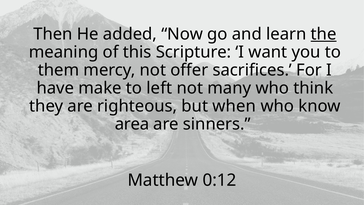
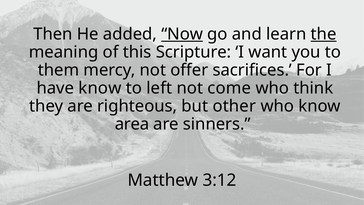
Now underline: none -> present (182, 34)
have make: make -> know (100, 88)
many: many -> come (229, 88)
when: when -> other (234, 106)
0:12: 0:12 -> 3:12 (219, 180)
